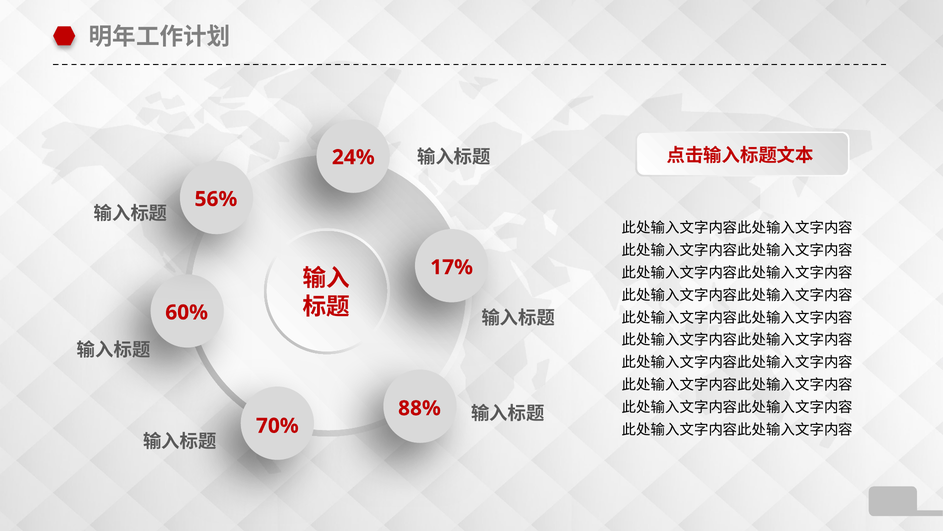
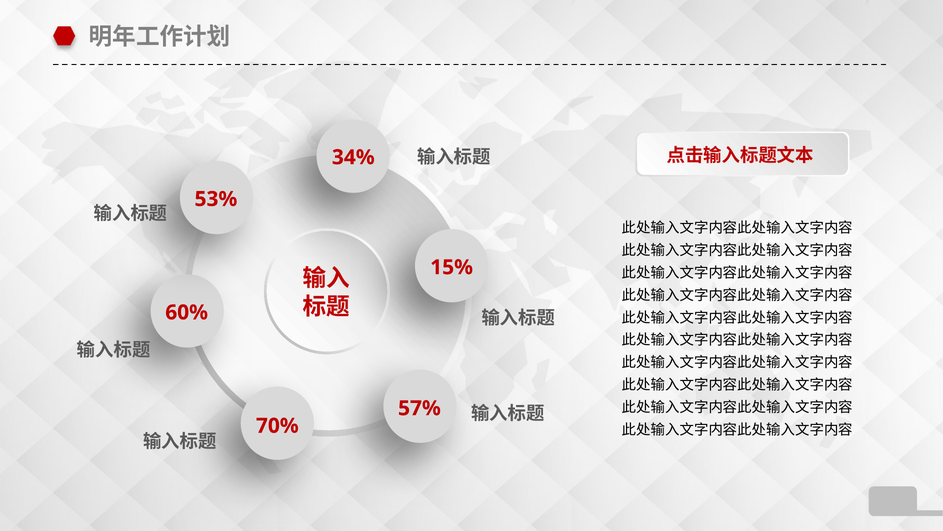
24%: 24% -> 34% (353, 157)
56%: 56% -> 53% (216, 199)
17%: 17% -> 15% (452, 267)
88%: 88% -> 57% (419, 408)
